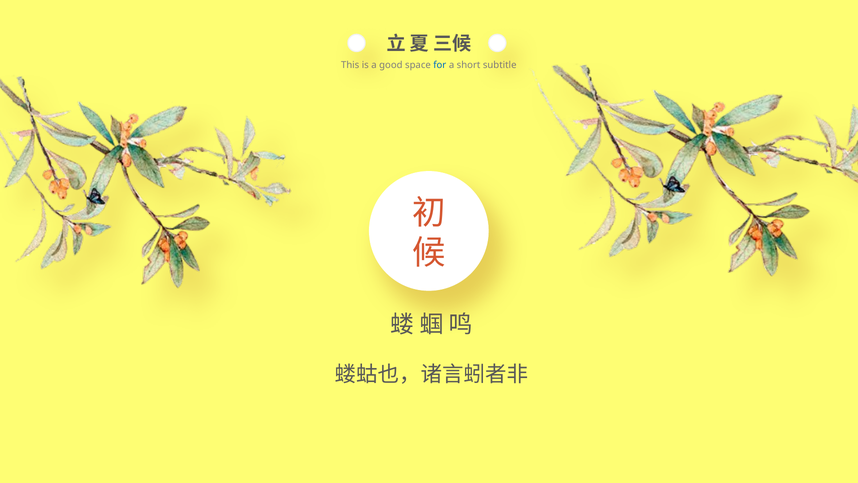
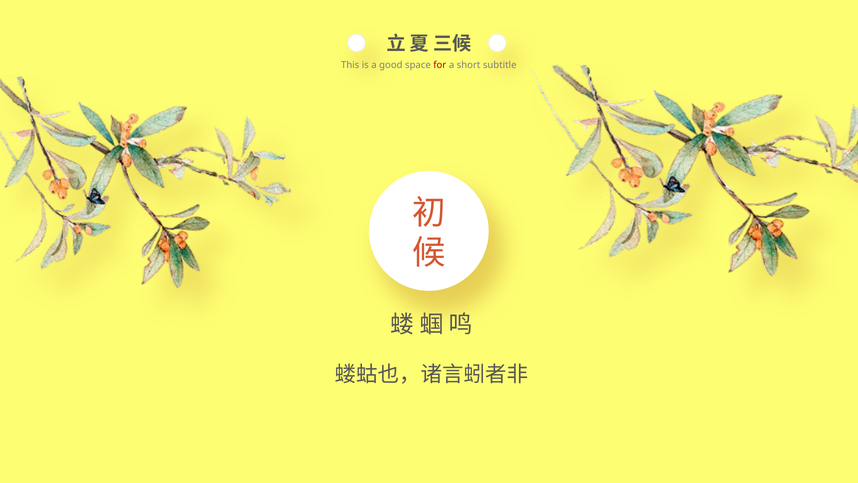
for colour: blue -> red (440, 65)
